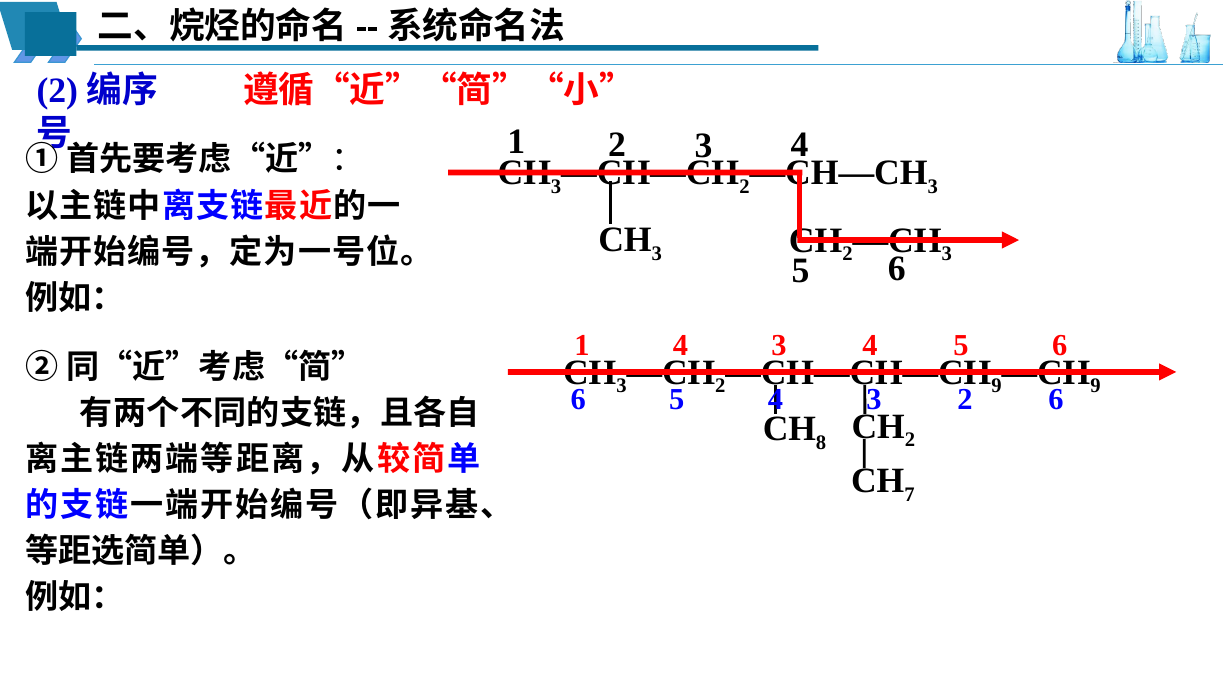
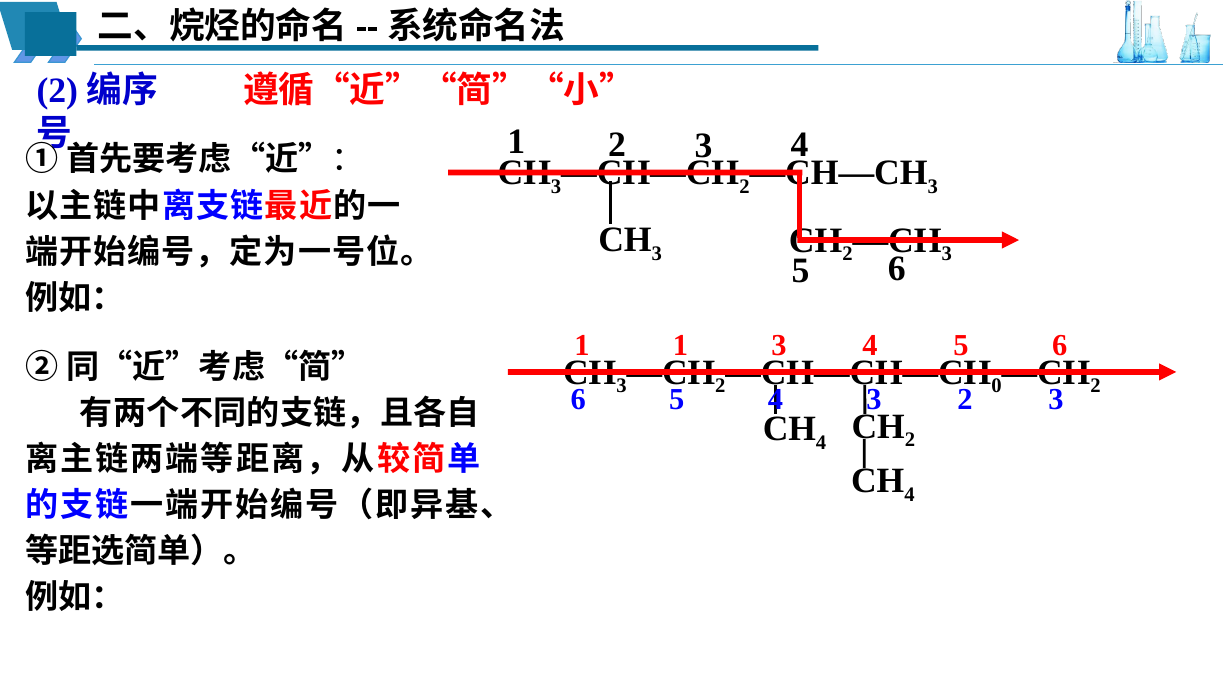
1 4: 4 -> 1 (680, 346)
9: 9 -> 0 (997, 386)
9: 9 -> 2 (1096, 386)
3 2 6: 6 -> 3 (1056, 399)
8: 8 -> 4 (821, 442)
7: 7 -> 4 (910, 495)
